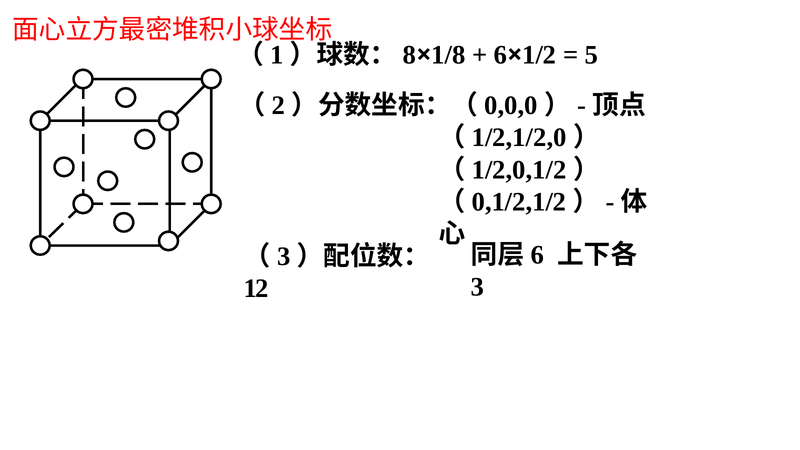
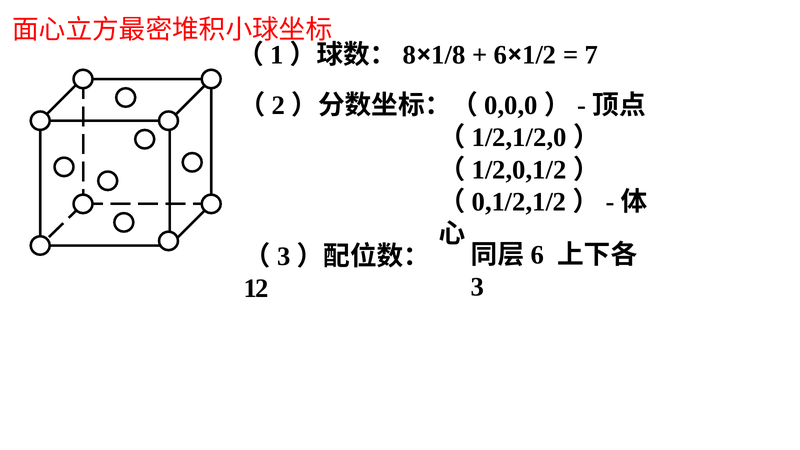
5: 5 -> 7 (591, 55)
